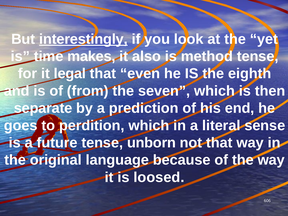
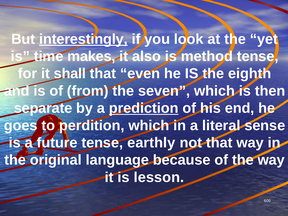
legal: legal -> shall (70, 74)
prediction underline: none -> present (144, 108)
unborn: unborn -> earthly (151, 143)
loosed: loosed -> lesson (159, 177)
